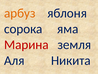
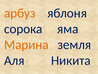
Марина colour: red -> orange (26, 44)
